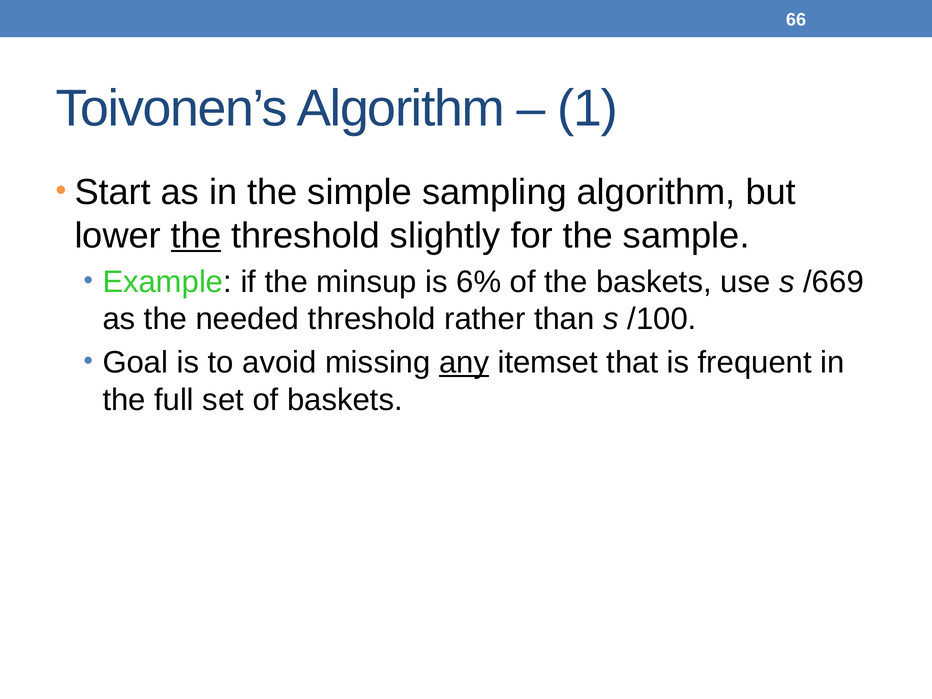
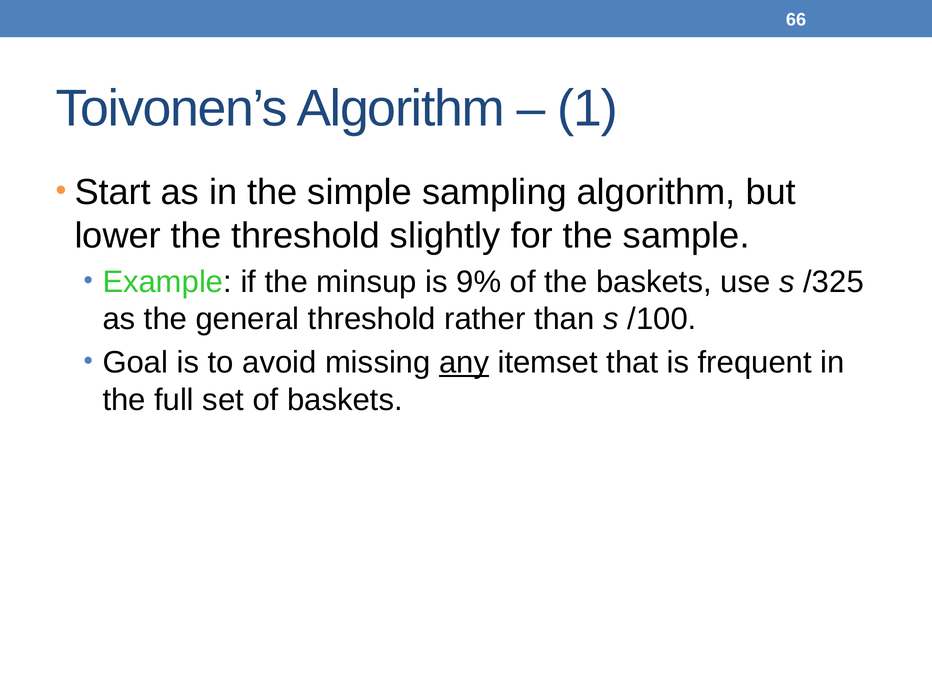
the underline: present -> none (196, 236)
6%: 6% -> 9% (479, 282)
/669: /669 -> /325 (834, 282)
needed: needed -> general (247, 319)
